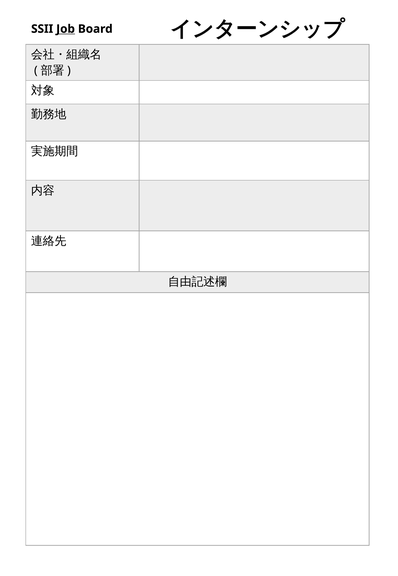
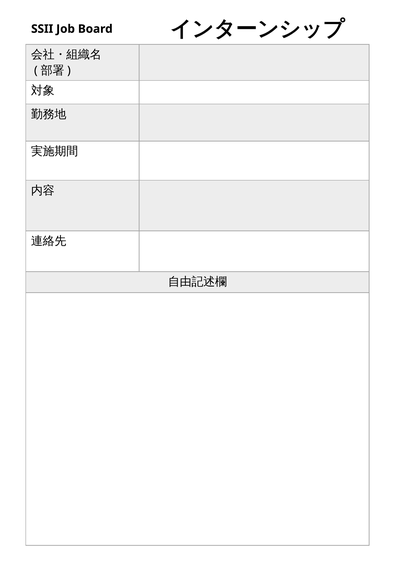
Job underline: present -> none (66, 29)
